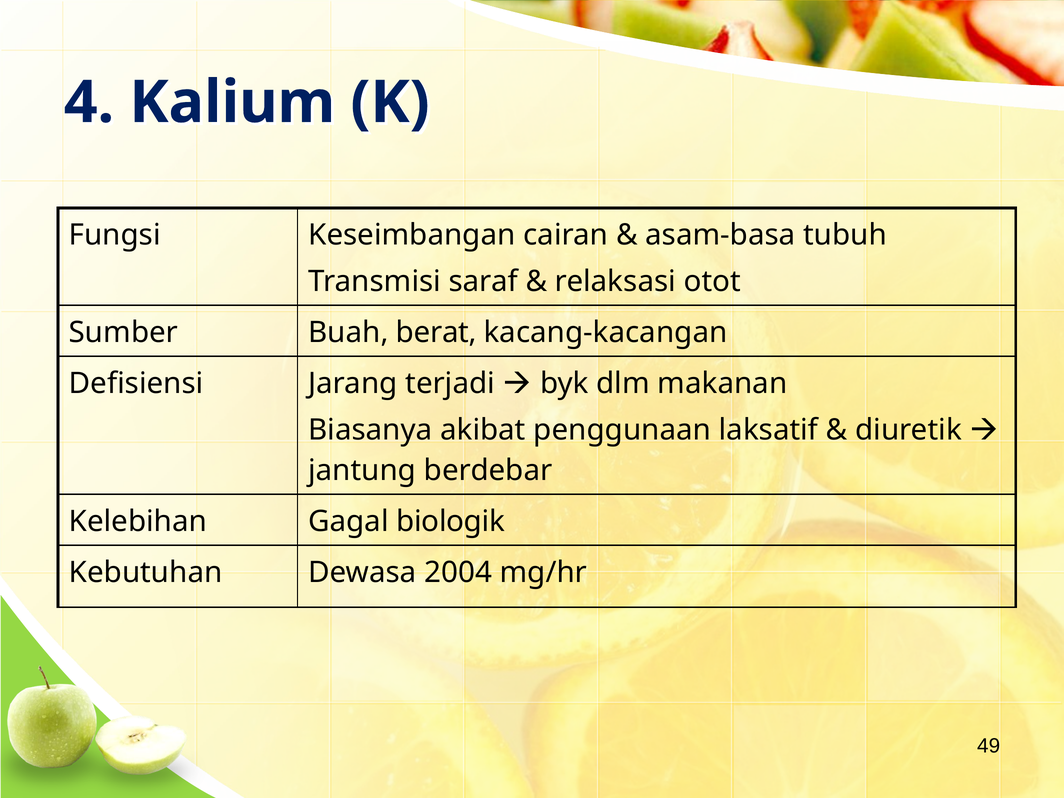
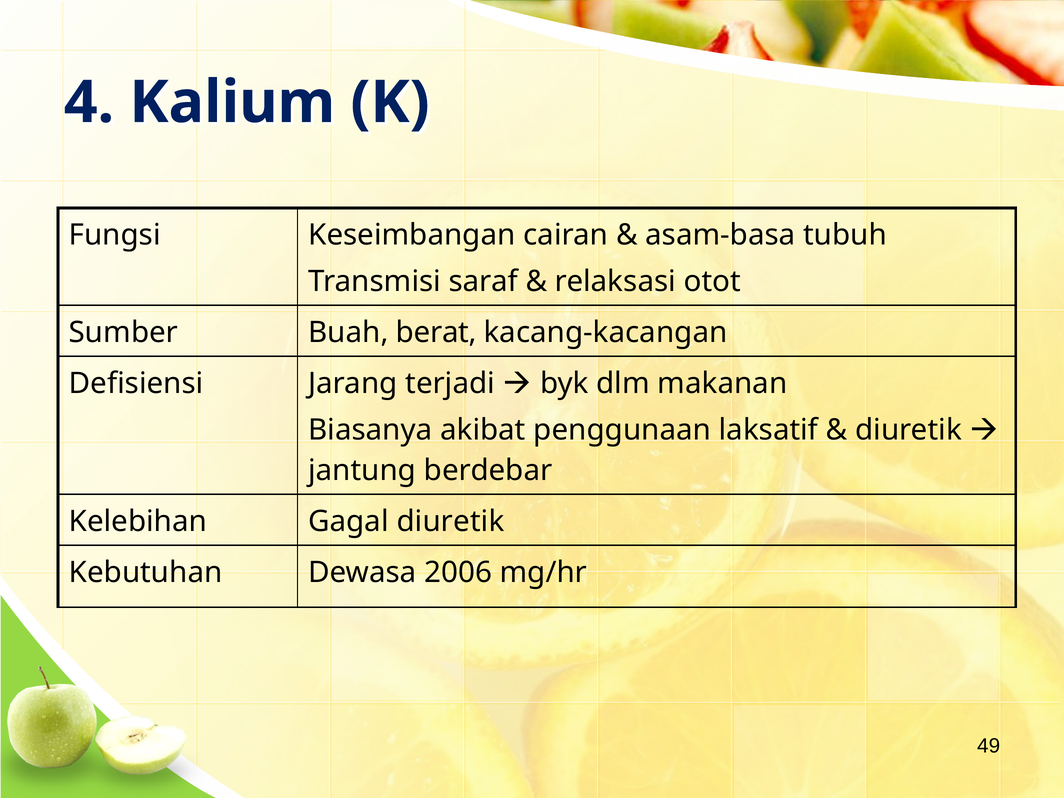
Gagal biologik: biologik -> diuretik (450, 522)
2004: 2004 -> 2006 (458, 573)
